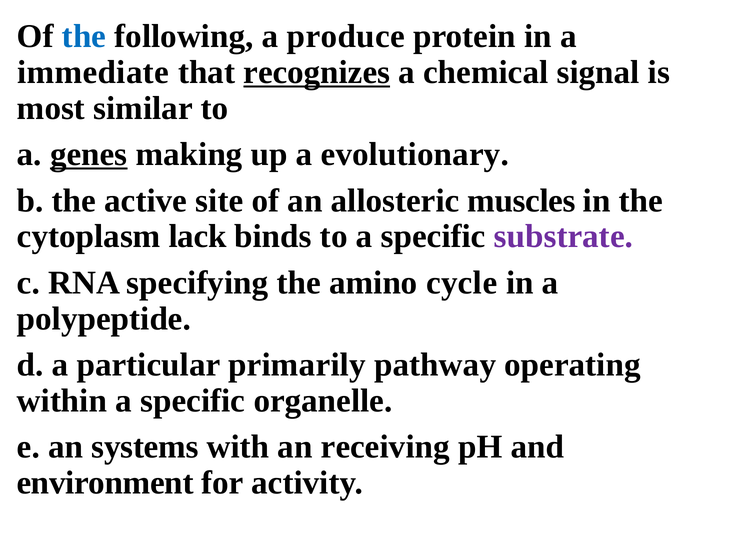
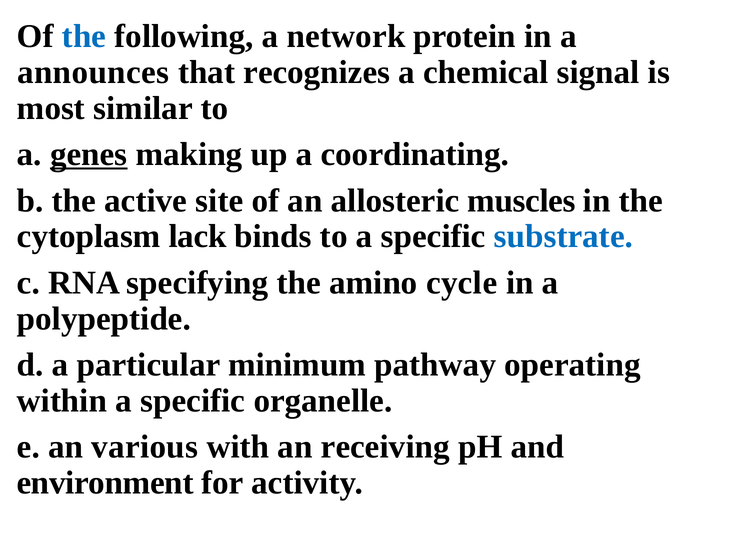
produce: produce -> network (346, 36)
immediate: immediate -> announces (93, 72)
recognizes underline: present -> none (317, 72)
evolutionary: evolutionary -> coordinating (415, 154)
substrate colour: purple -> blue (563, 236)
primarily: primarily -> minimum (297, 364)
systems: systems -> various (145, 447)
